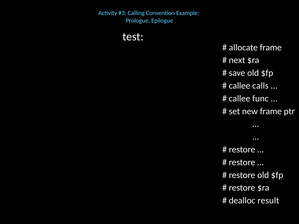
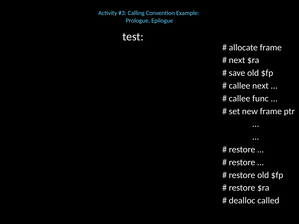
callee calls: calls -> next (260, 86)
result: result -> called (268, 201)
